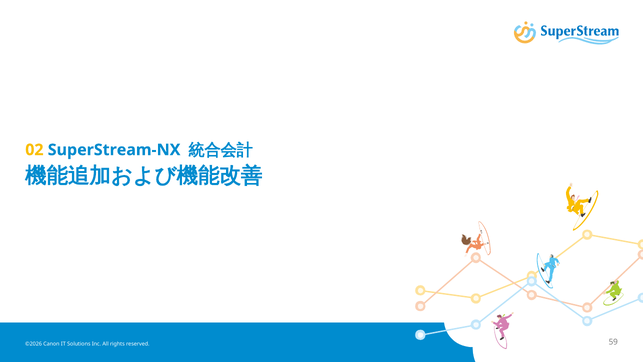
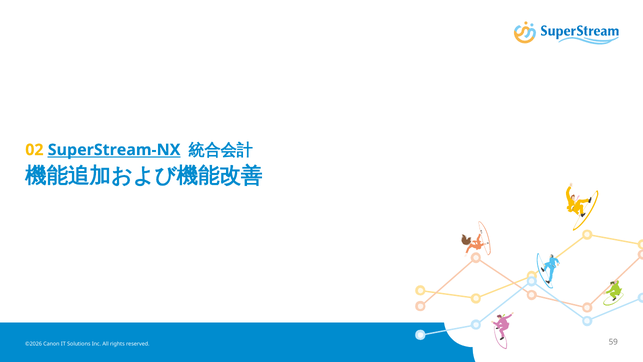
SuperStream-NX underline: none -> present (114, 150)
